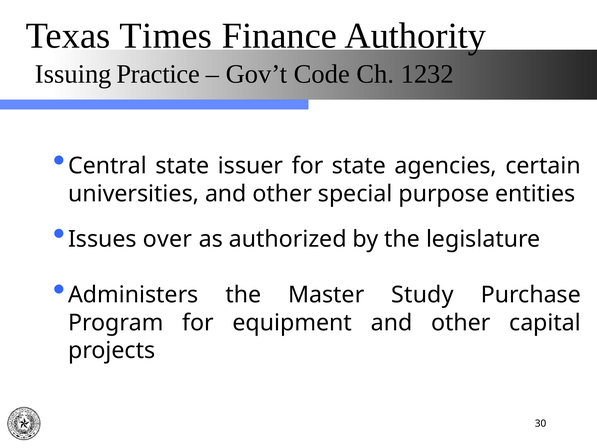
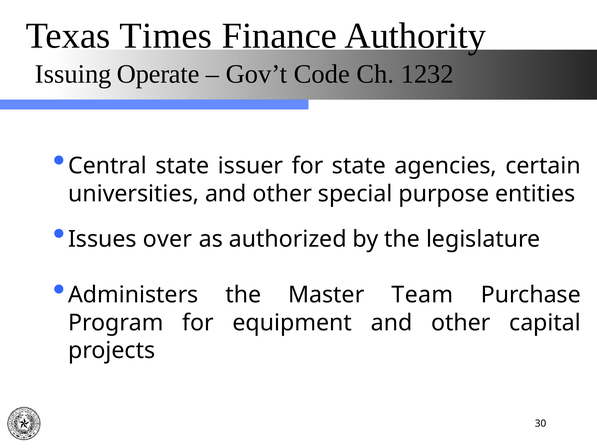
Practice: Practice -> Operate (158, 74)
Study: Study -> Team (422, 295)
